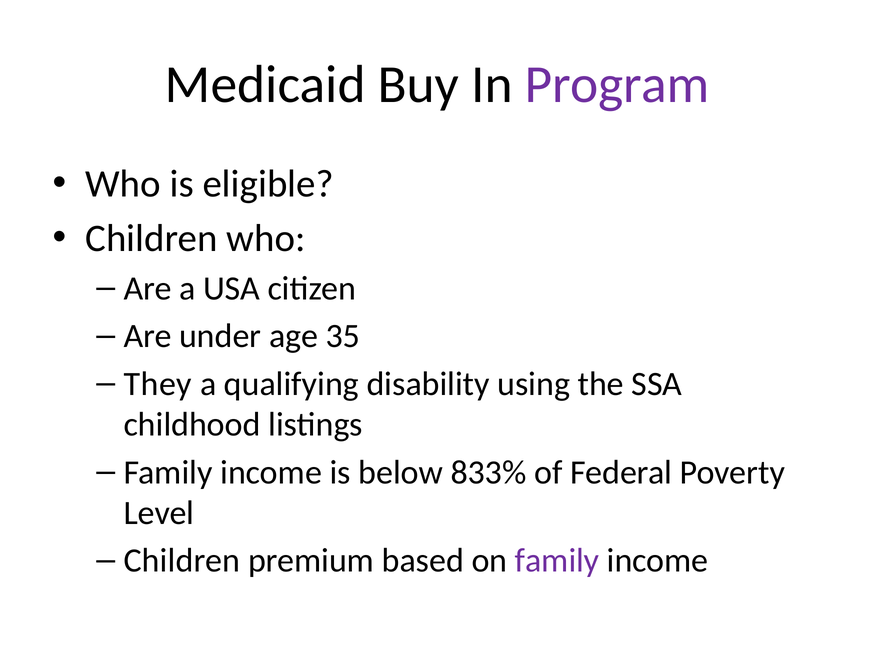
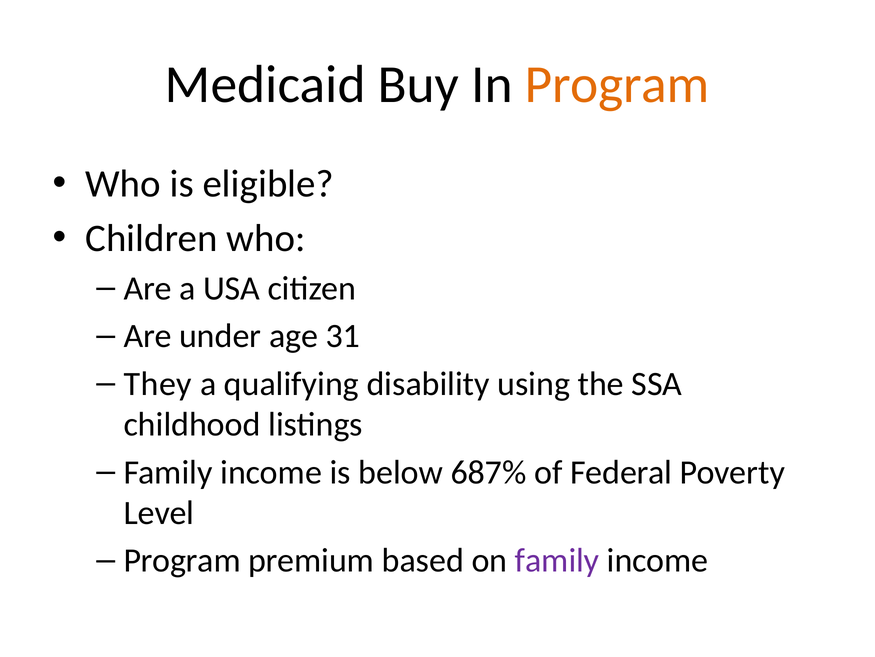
Program colour: purple -> orange (617, 85)
35: 35 -> 31 (343, 336)
833%: 833% -> 687% (489, 472)
Children: Children -> Program (182, 560)
